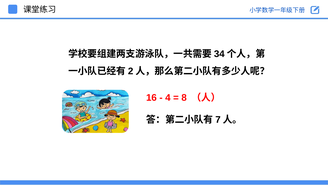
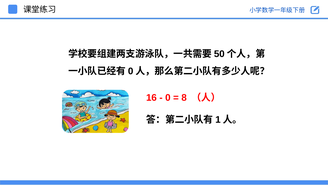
34: 34 -> 50 (219, 54)
2: 2 -> 0 (131, 71)
4: 4 -> 0 (168, 97)
7: 7 -> 1 (218, 119)
